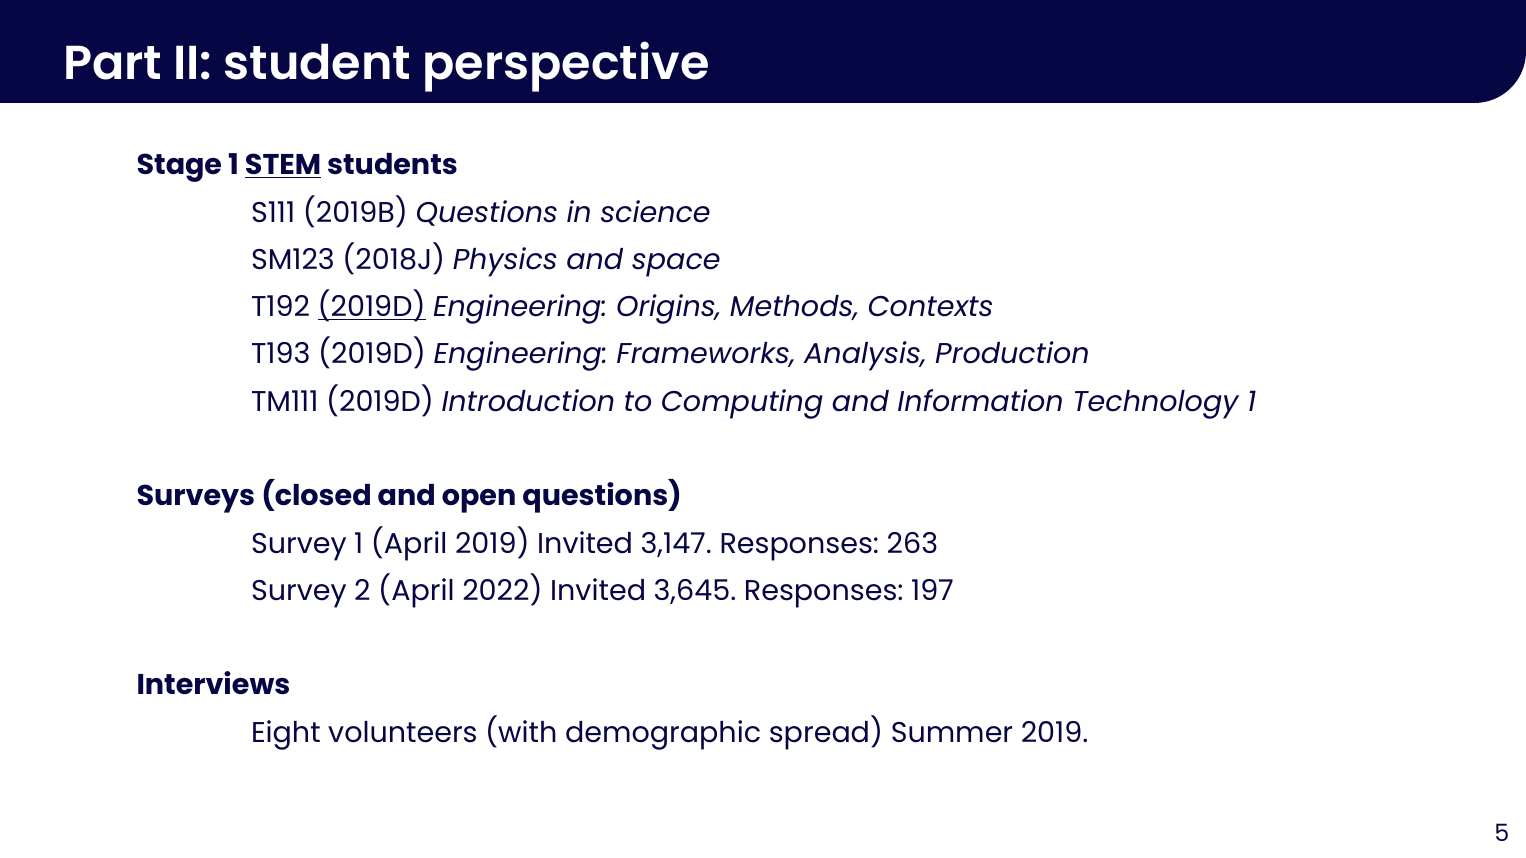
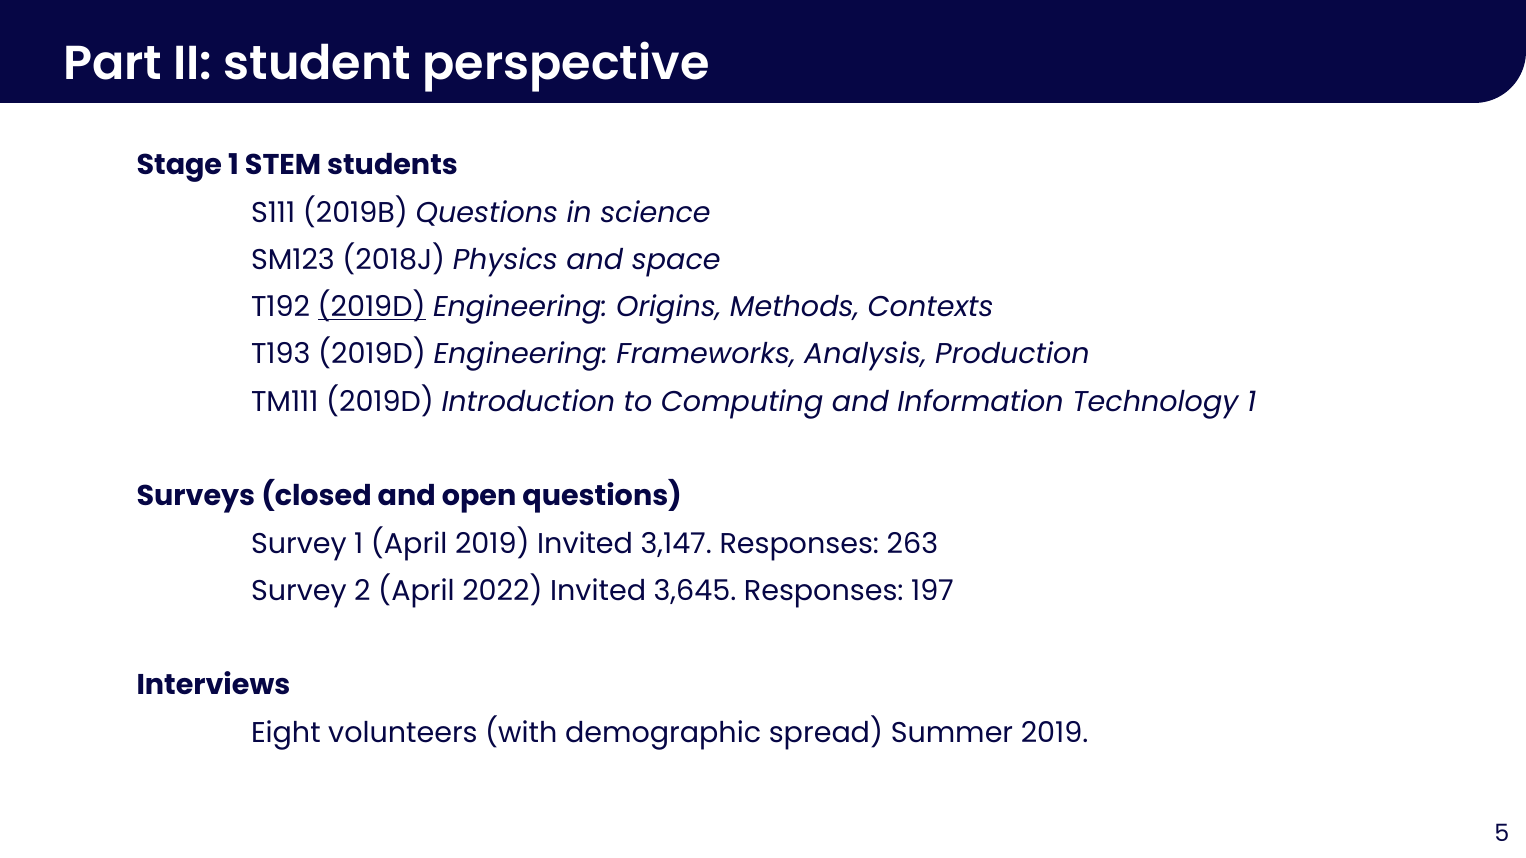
STEM underline: present -> none (283, 165)
